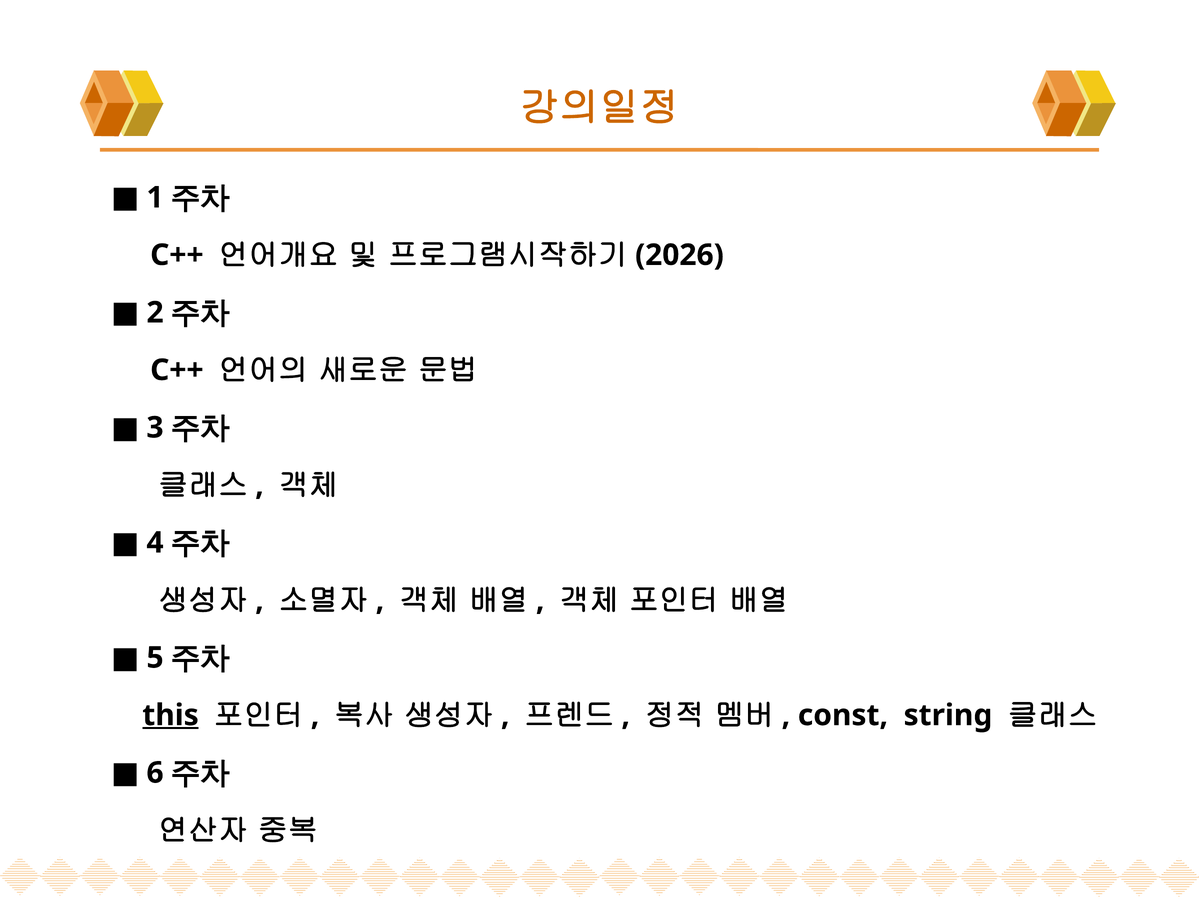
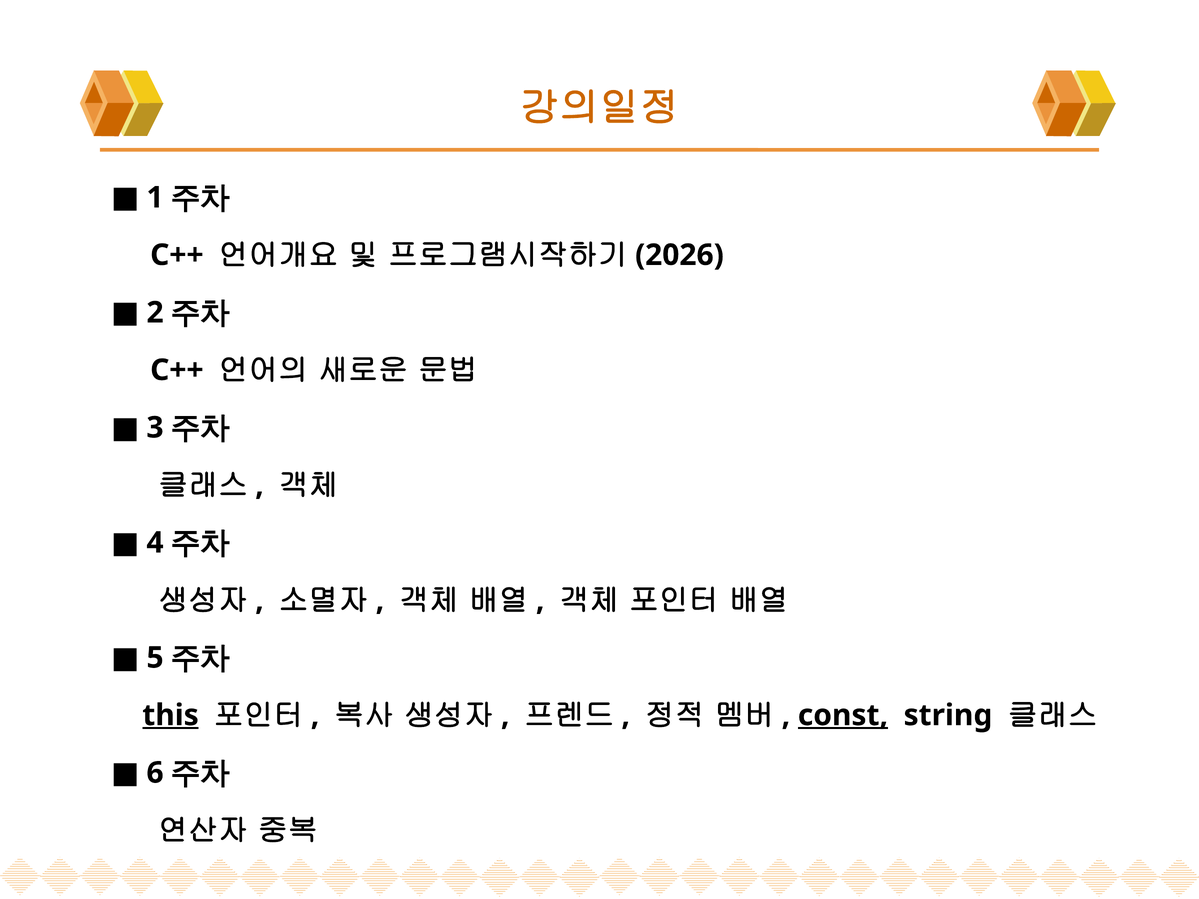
const underline: none -> present (843, 715)
